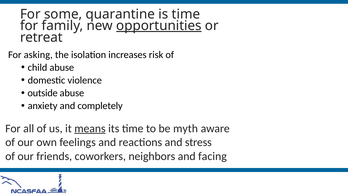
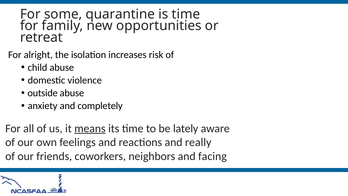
opportunities underline: present -> none (159, 26)
asking: asking -> alright (38, 55)
myth: myth -> lately (186, 128)
stress: stress -> really (198, 142)
